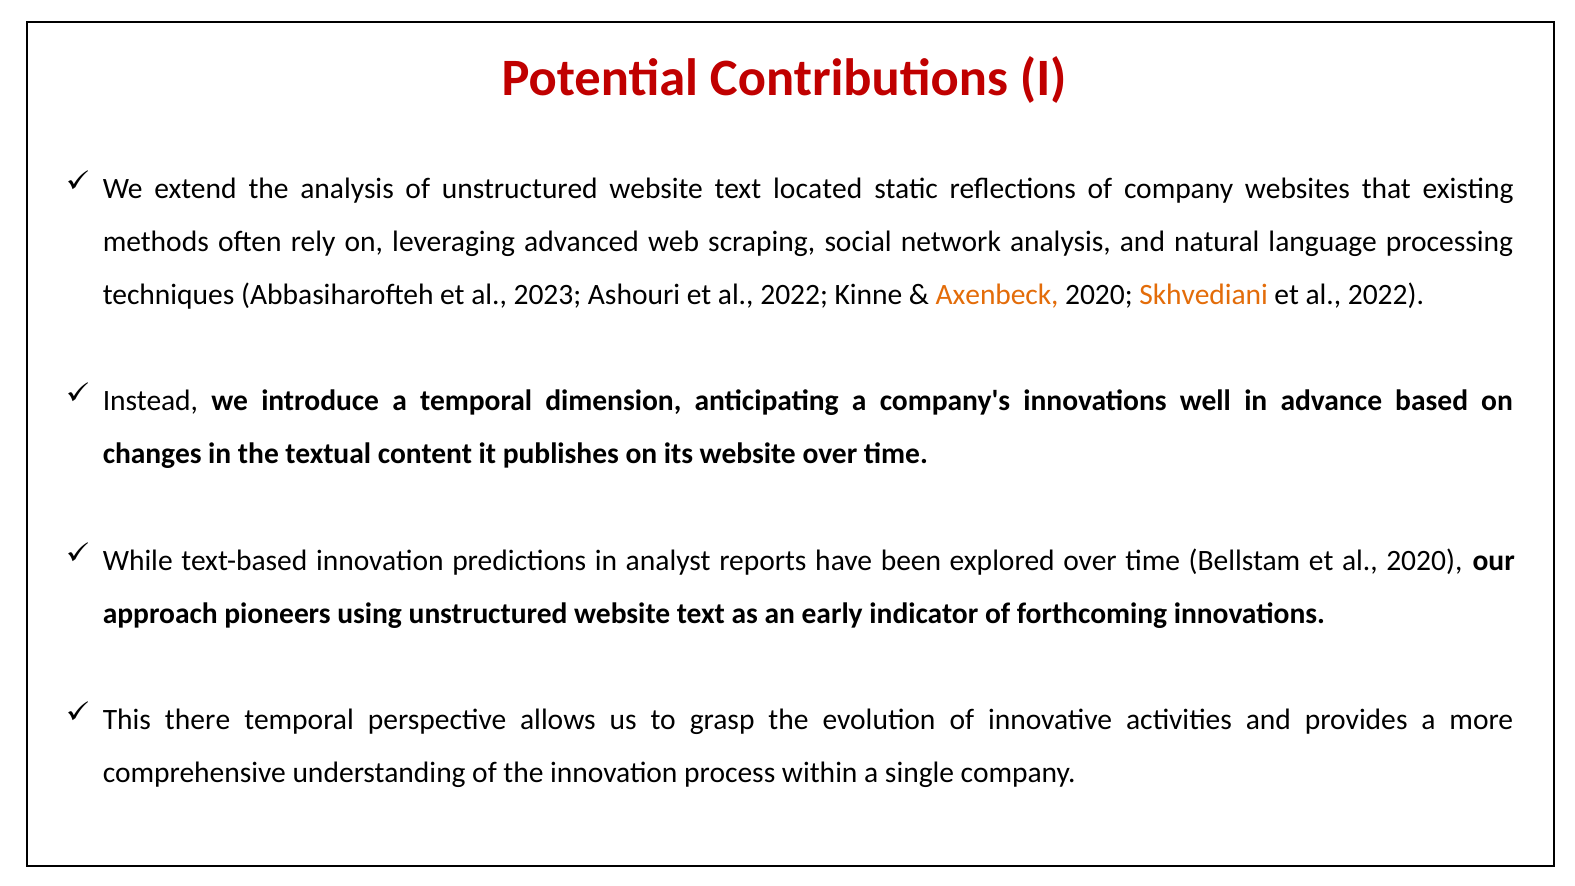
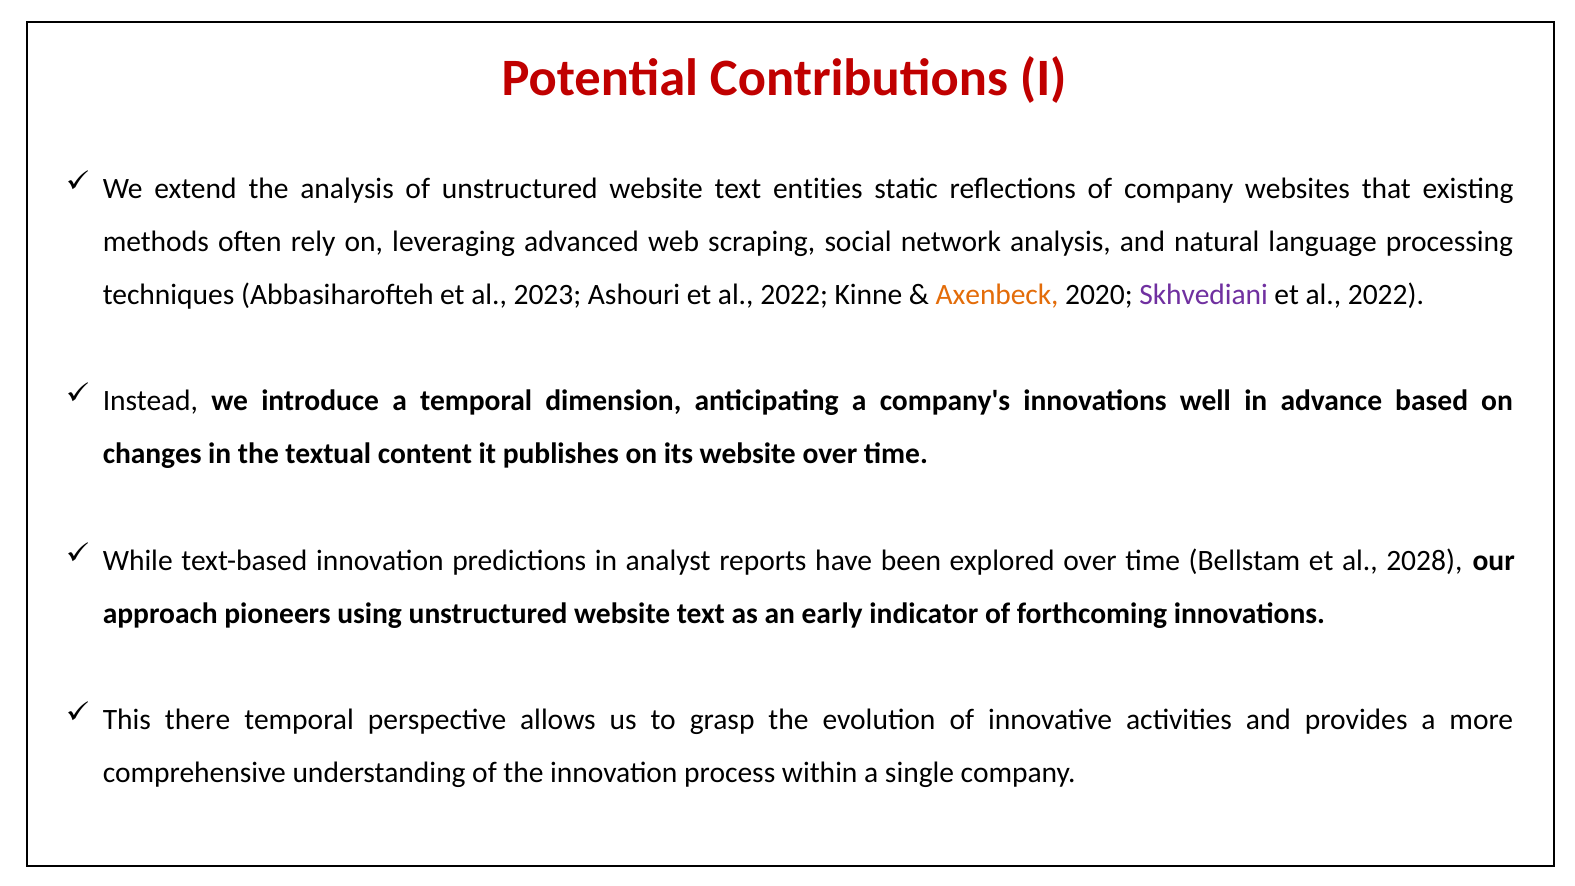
located: located -> entities (818, 188)
Skhvediani colour: orange -> purple (1204, 295)
al 2020: 2020 -> 2028 (1424, 560)
